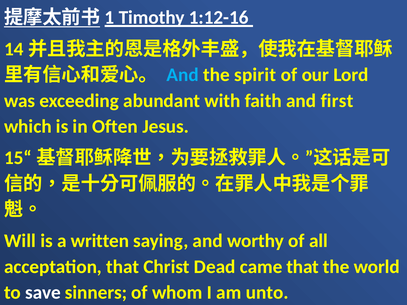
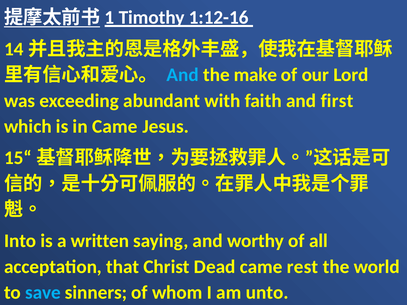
spirit: spirit -> make (255, 75)
in Often: Often -> Came (115, 127)
Will: Will -> Into (20, 241)
came that: that -> rest (303, 267)
save colour: white -> light blue (43, 293)
